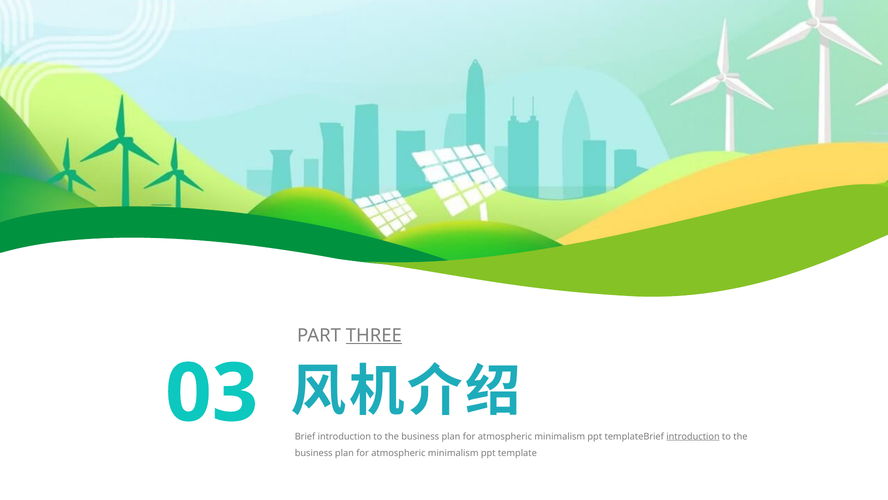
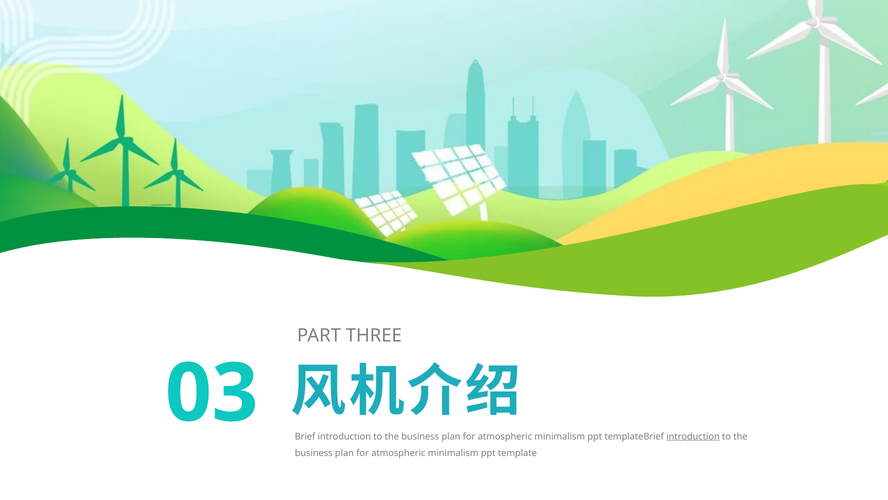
THREE underline: present -> none (374, 335)
